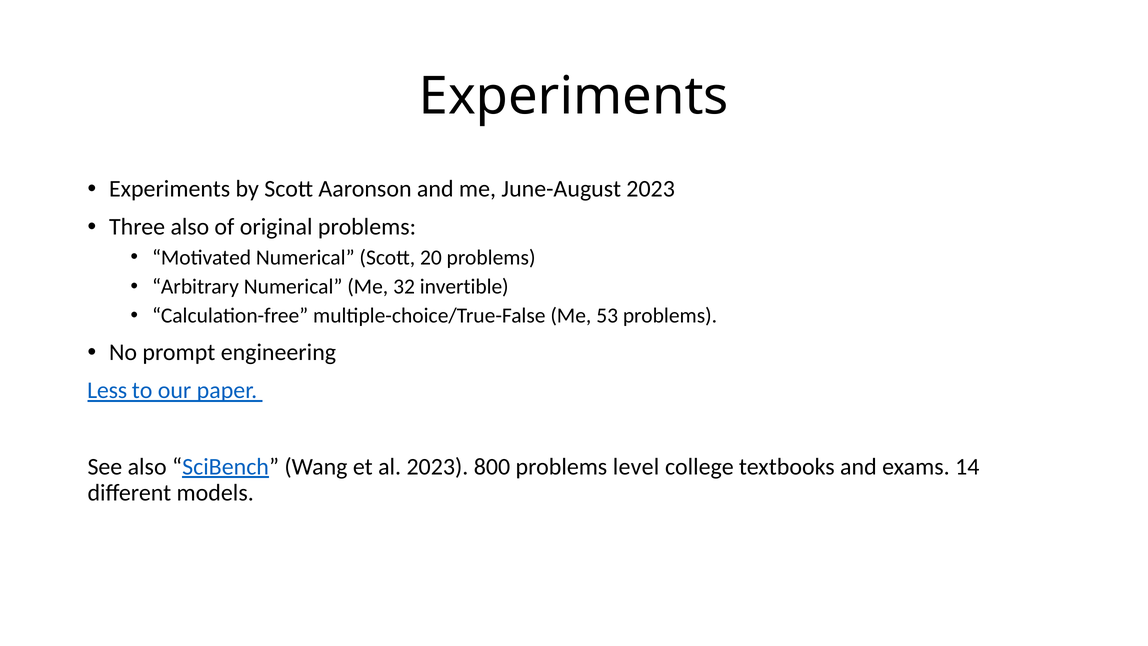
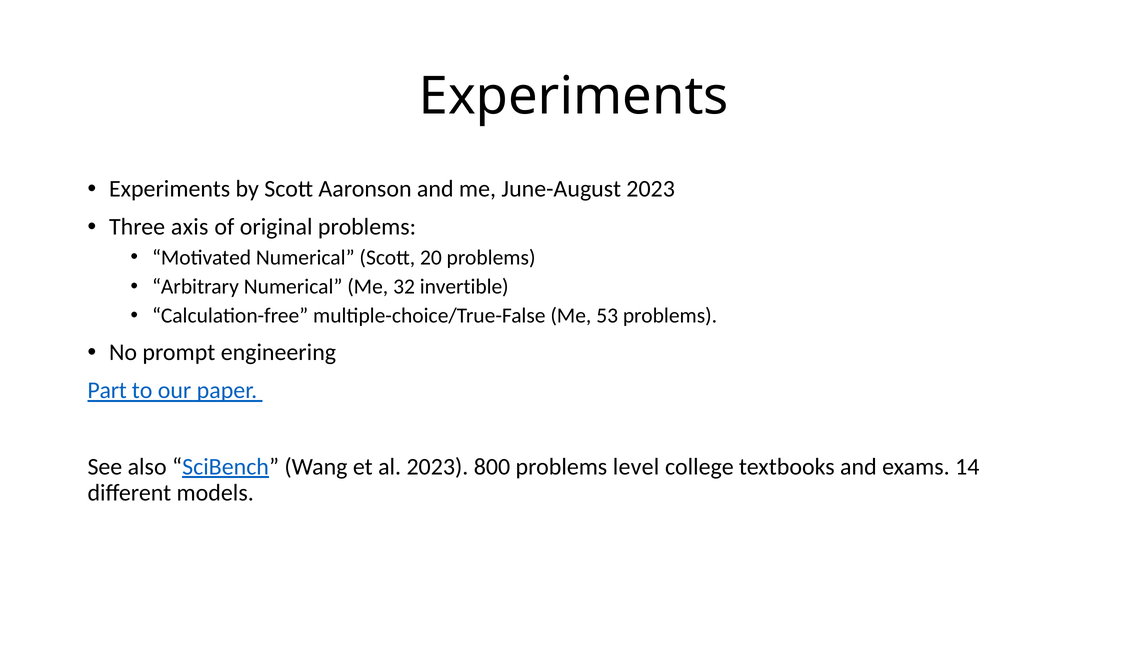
Three also: also -> axis (190, 227)
Less: Less -> Part (107, 390)
